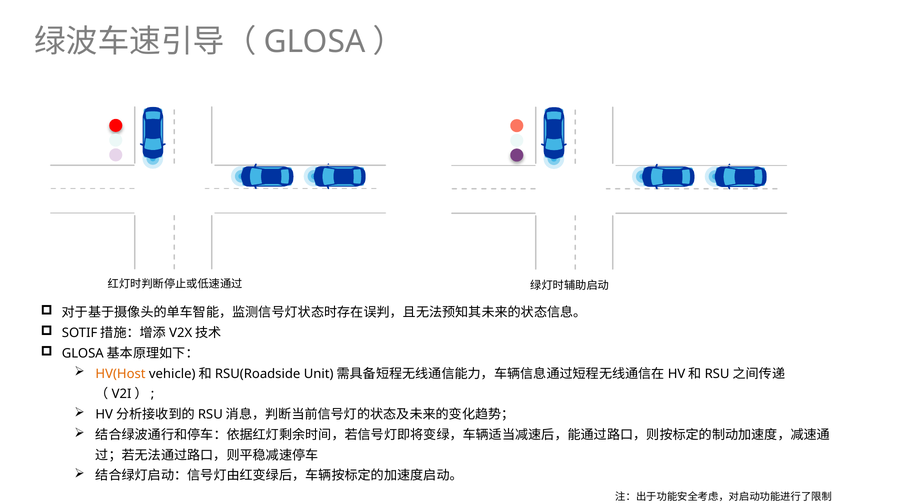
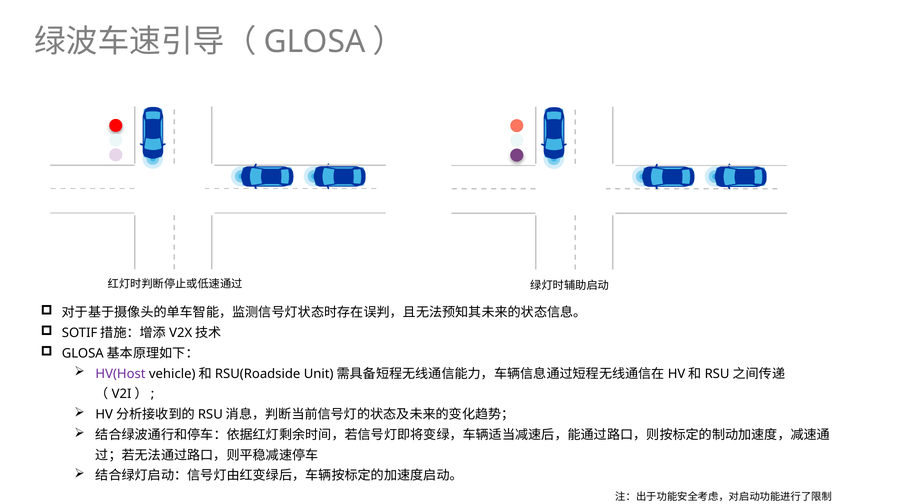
HV(Host colour: orange -> purple (121, 374)
